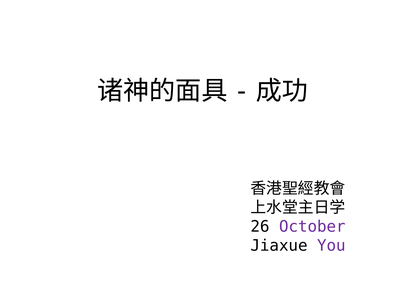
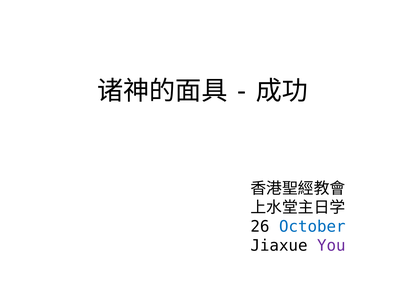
October colour: purple -> blue (312, 226)
